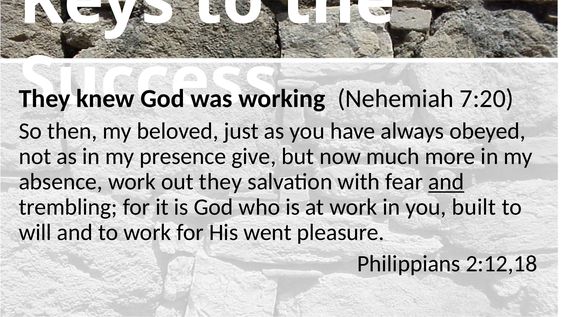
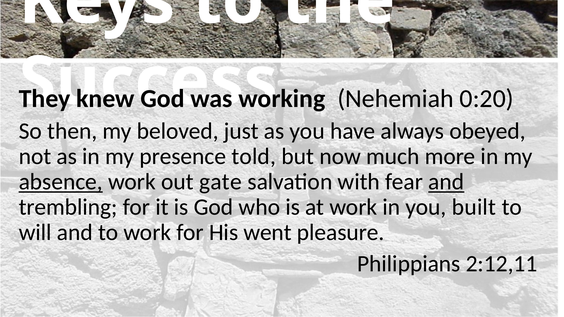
7:20: 7:20 -> 0:20 (487, 99)
give: give -> told (254, 157)
absence underline: none -> present (61, 182)
out they: they -> gate (220, 182)
2:12,18: 2:12,18 -> 2:12,11 (502, 264)
